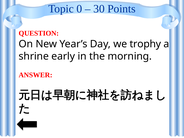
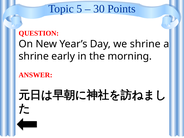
0: 0 -> 5 (79, 9)
we trophy: trophy -> shrine (145, 44)
